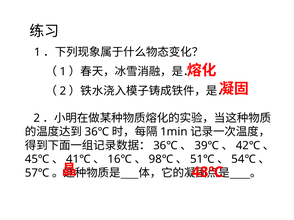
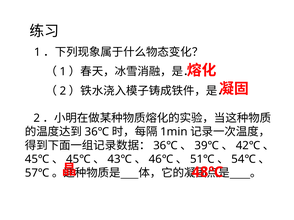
41℃: 41℃ -> 45℃ (78, 160)
16℃: 16℃ -> 43℃ (120, 160)
98℃: 98℃ -> 46℃ (161, 160)
